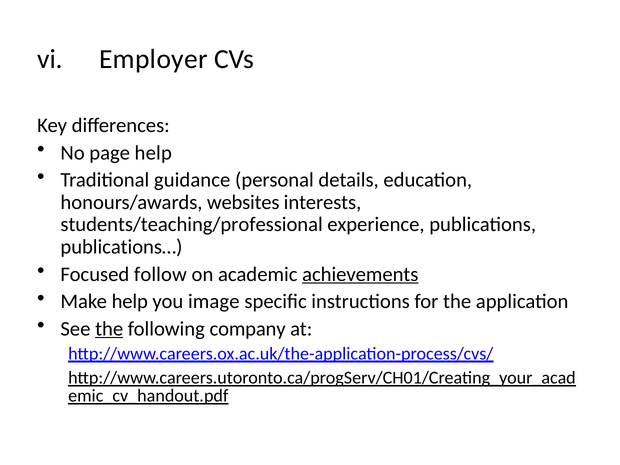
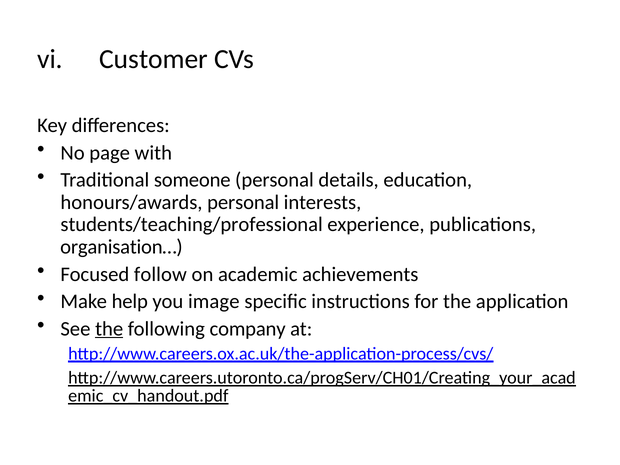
Employer: Employer -> Customer (154, 59)
page help: help -> with (153, 153)
guidance: guidance -> someone (192, 180)
honours/awards websites: websites -> personal (243, 202)
publications…: publications… -> organisation… (122, 247)
achievements underline: present -> none (360, 274)
